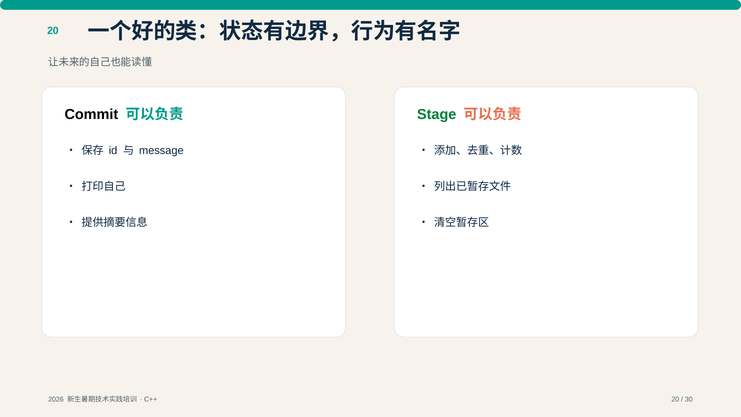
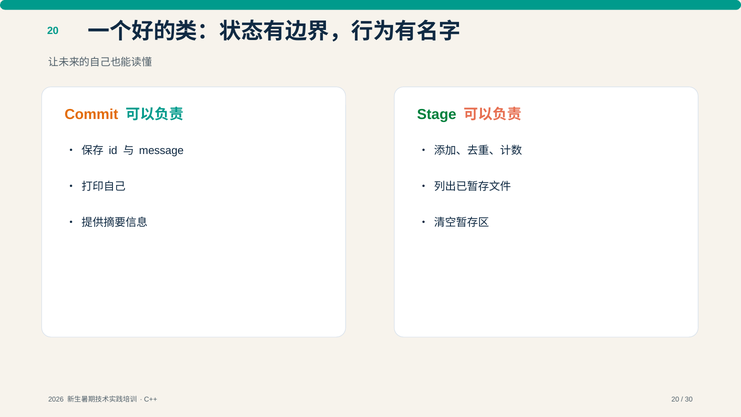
Commit colour: black -> orange (91, 115)
